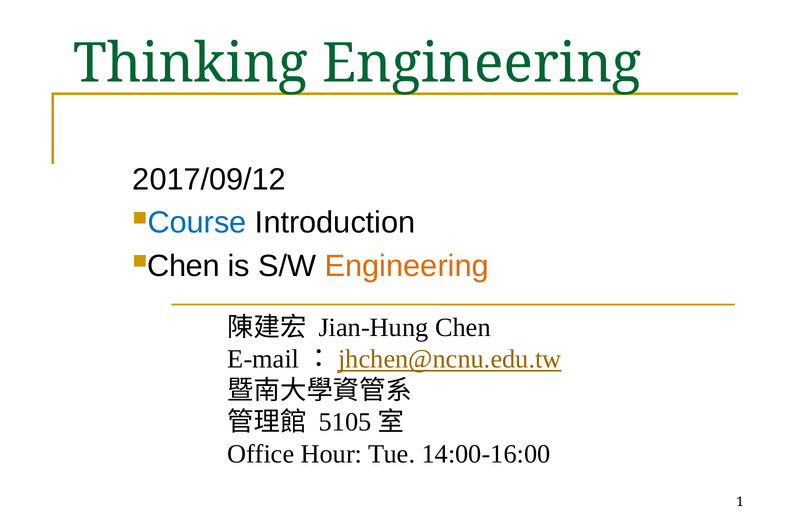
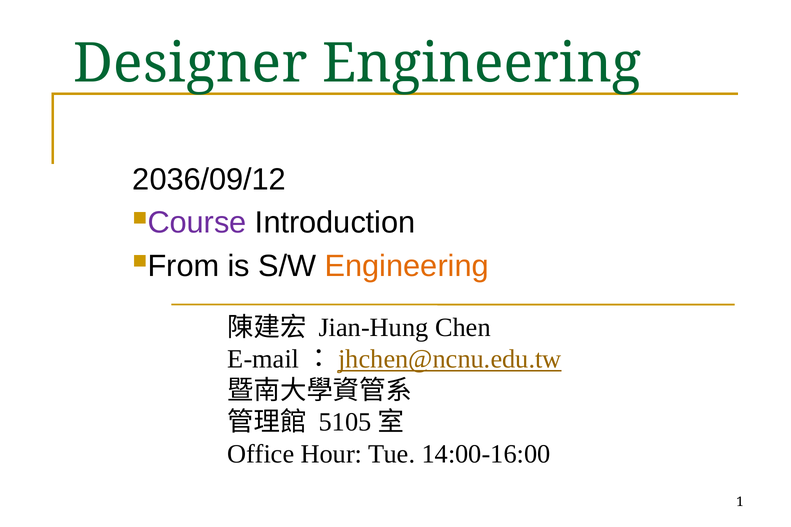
Thinking: Thinking -> Designer (190, 64)
2017/09/12: 2017/09/12 -> 2036/09/12 (209, 180)
Course colour: blue -> purple (197, 223)
Chen: Chen -> From (183, 266)
